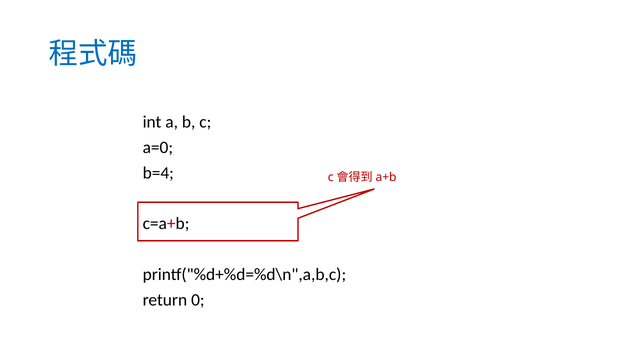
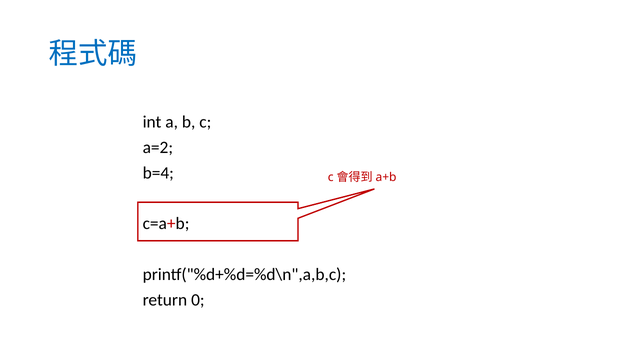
a=0: a=0 -> a=2 (158, 147)
